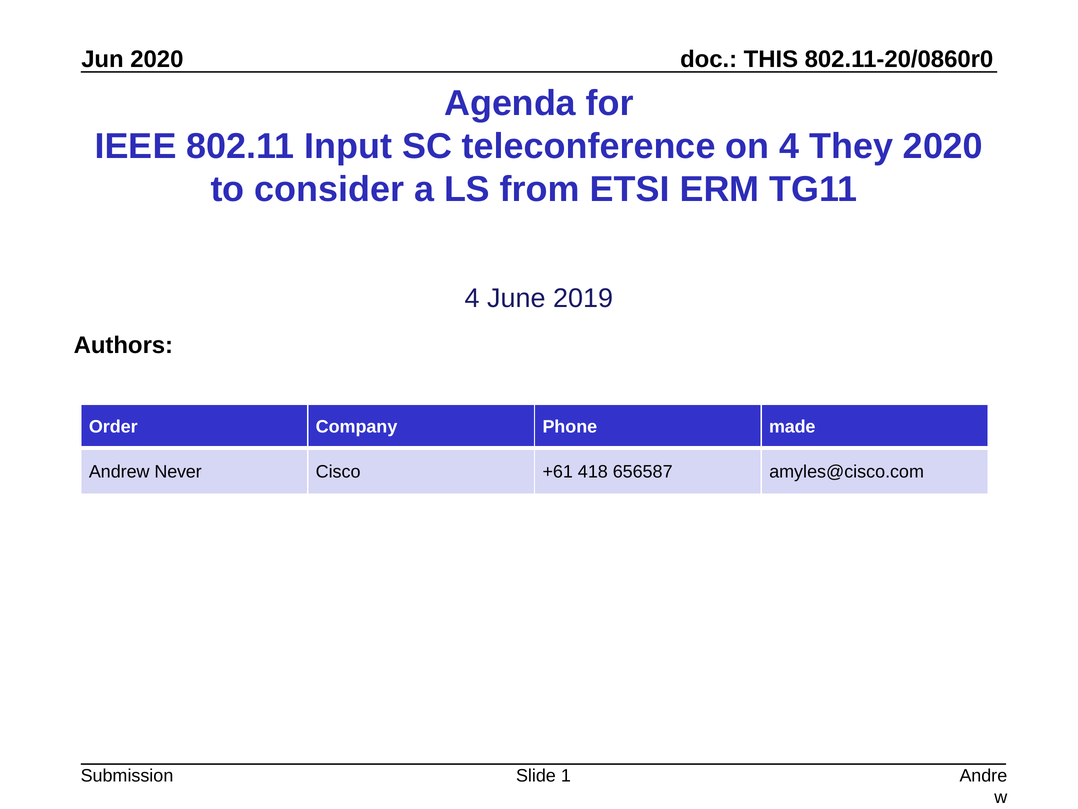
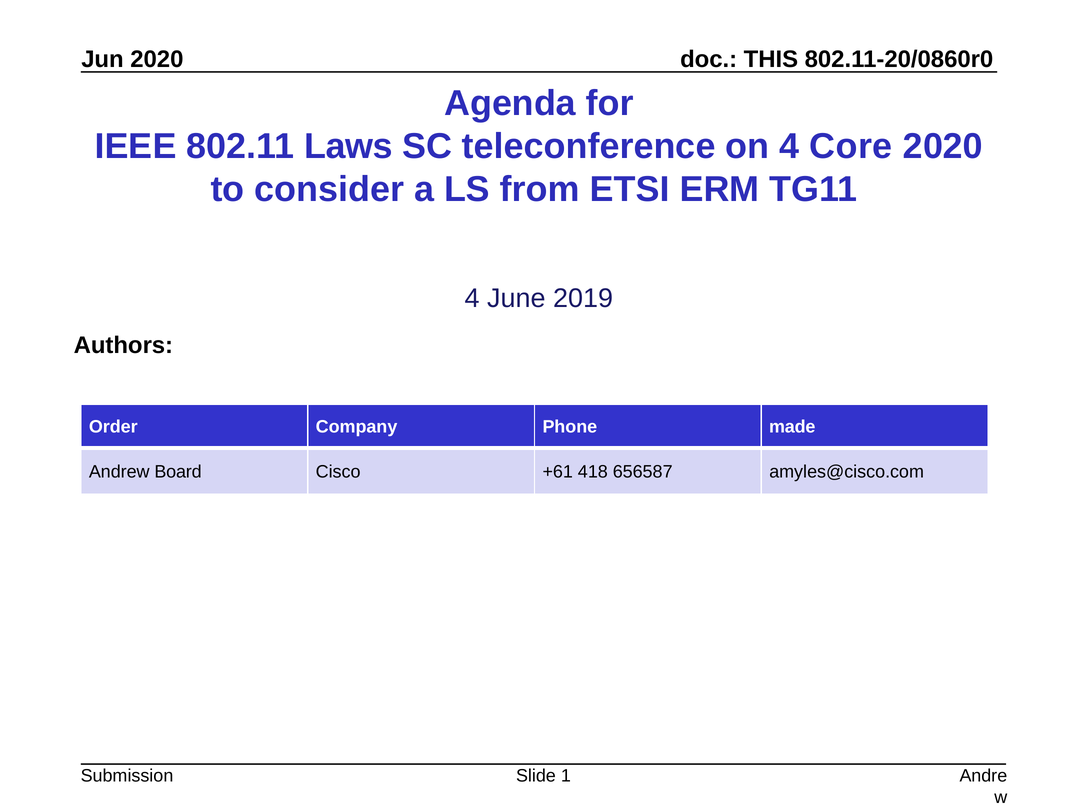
Input: Input -> Laws (348, 146)
They: They -> Core (851, 146)
Never: Never -> Board (178, 471)
